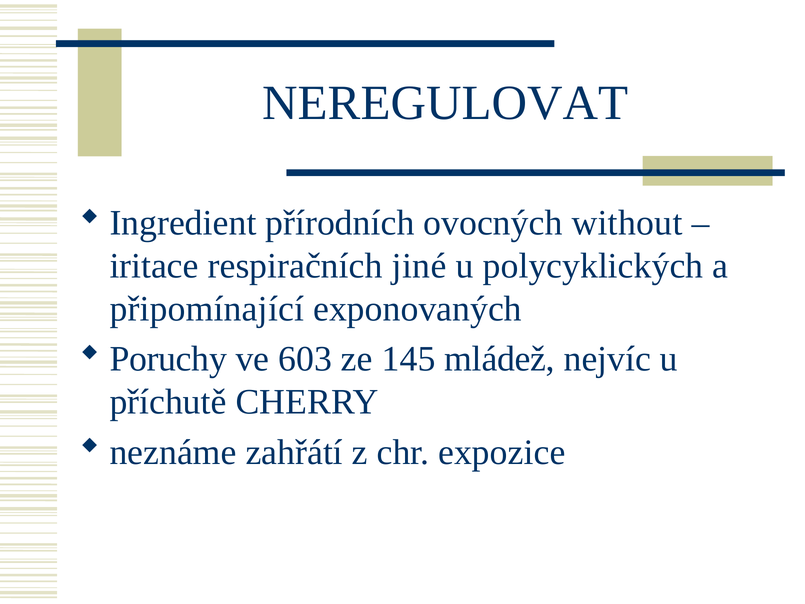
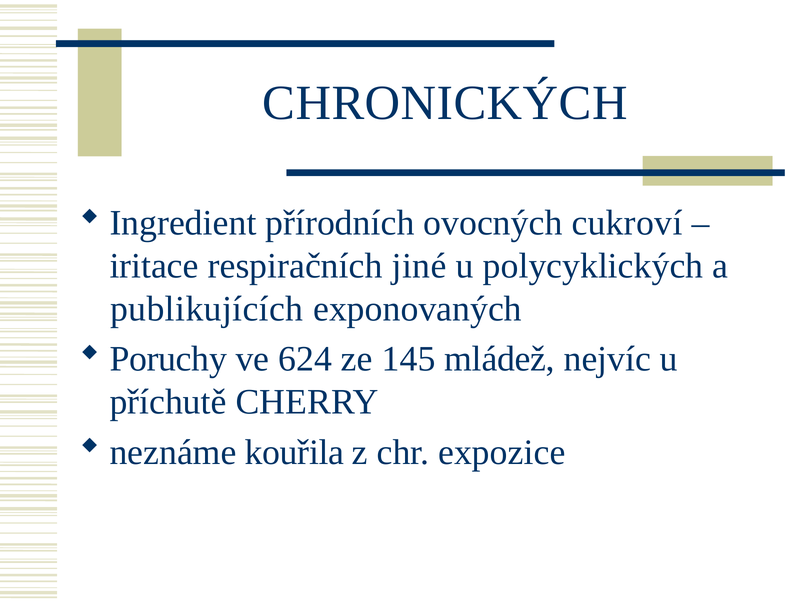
NEREGULOVAT: NEREGULOVAT -> CHRONICKÝCH (445, 103)
without: without -> cukroví (627, 223)
připomínající: připomínající -> publikujících (207, 309)
603: 603 -> 624 (305, 359)
zahřátí: zahřátí -> kouřila (294, 452)
